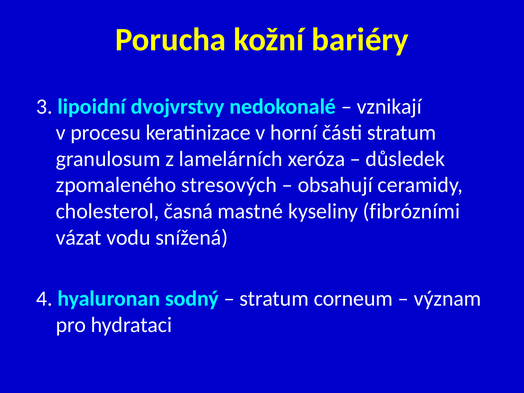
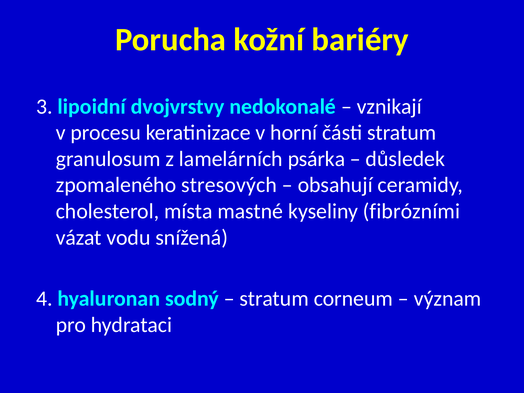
xeróza: xeróza -> psárka (316, 159)
časná: časná -> místa (188, 211)
